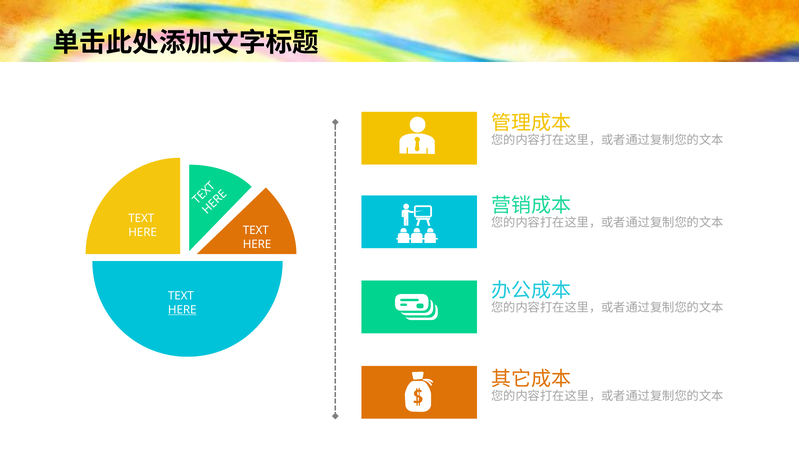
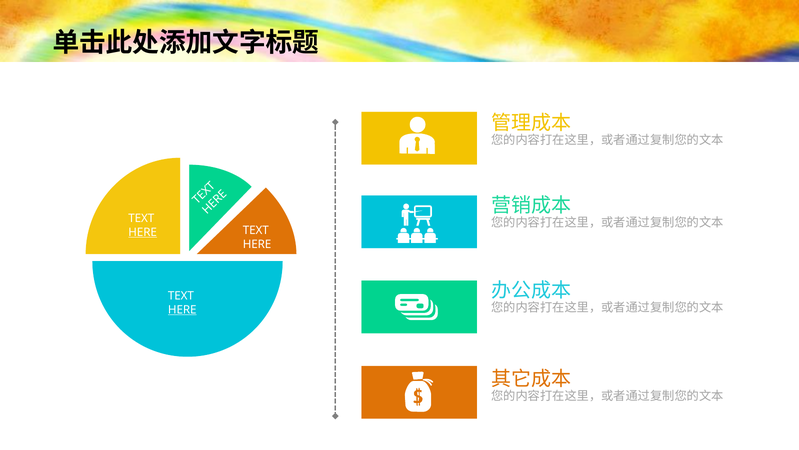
HERE underline: none -> present (143, 232)
